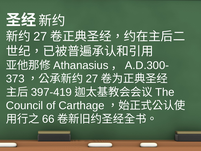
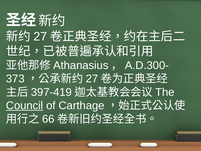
Council underline: none -> present (25, 105)
